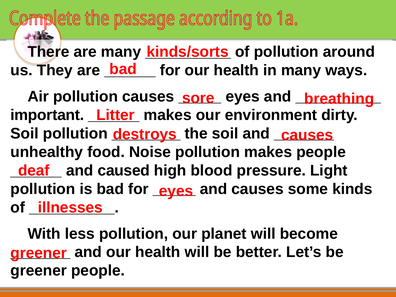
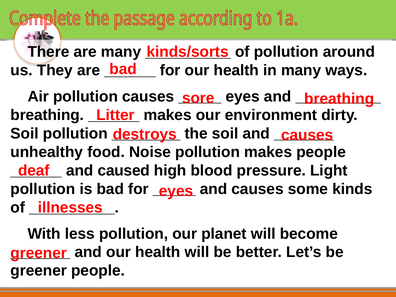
important: important -> breathing (47, 115)
